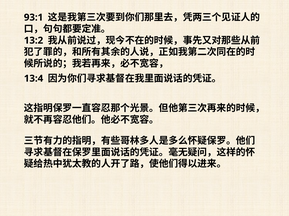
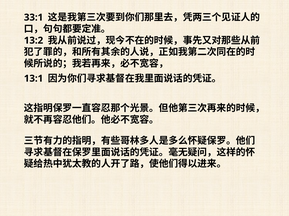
93:1: 93:1 -> 33:1 (34, 17)
13:4: 13:4 -> 13:1 (34, 79)
